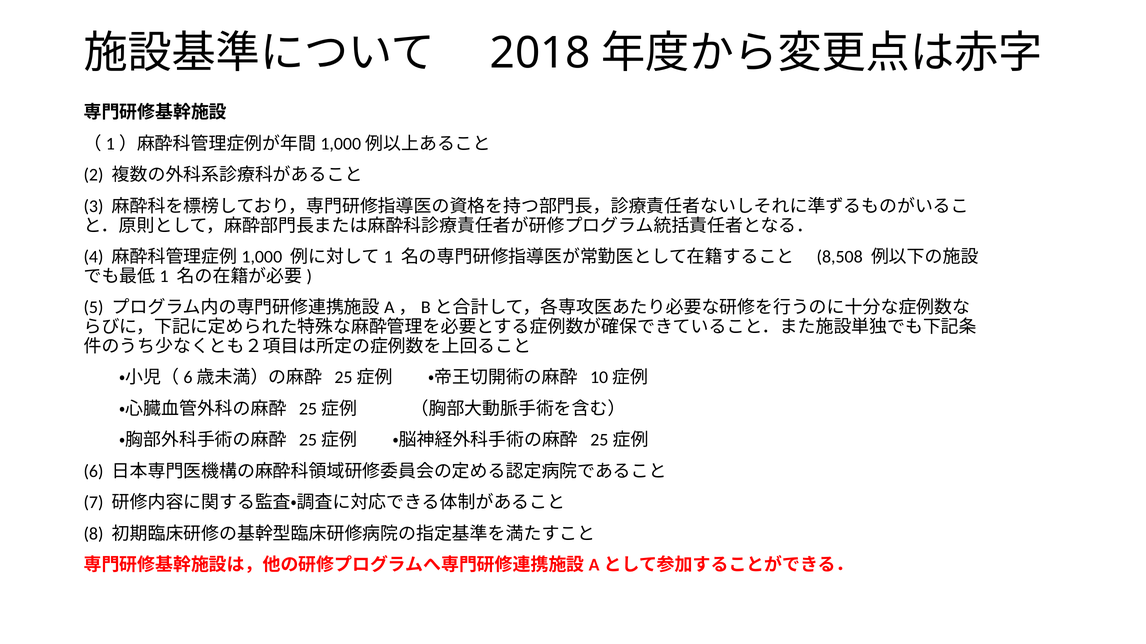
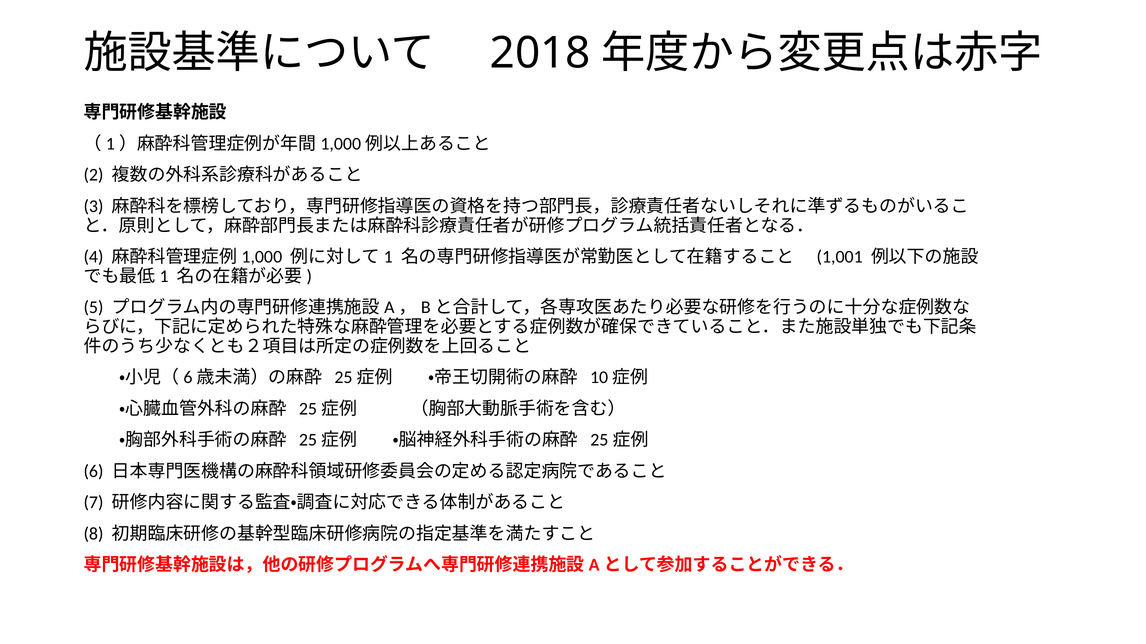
8,508: 8,508 -> 1,001 (840, 257)
